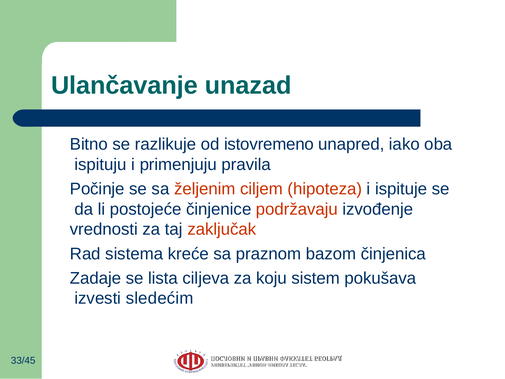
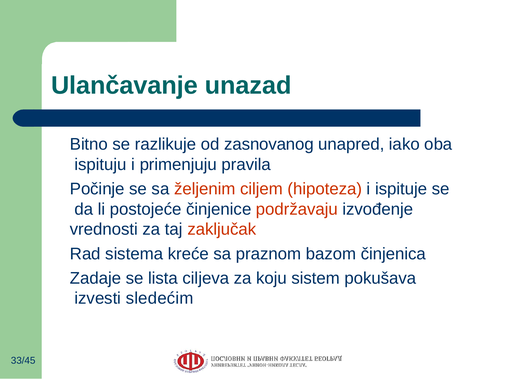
istovremeno: istovremeno -> zasnovanog (269, 144)
